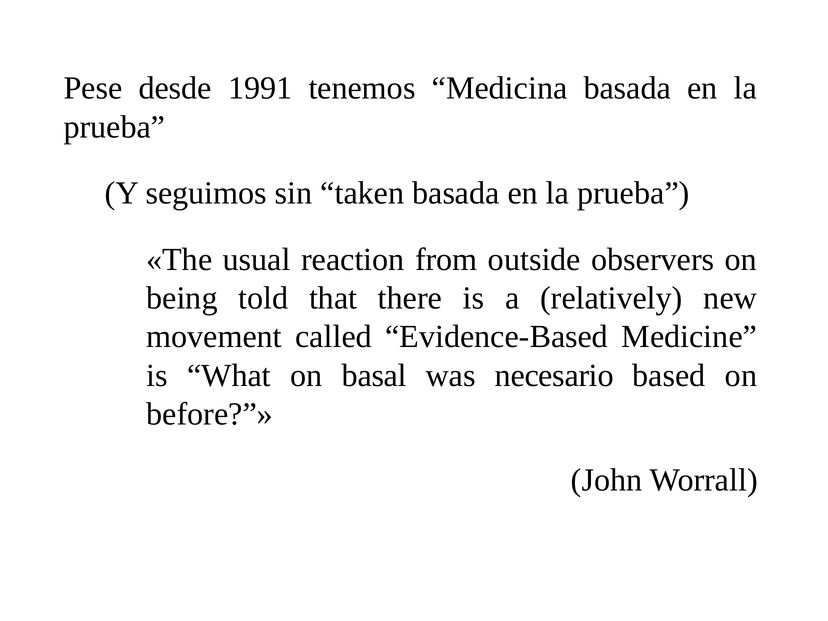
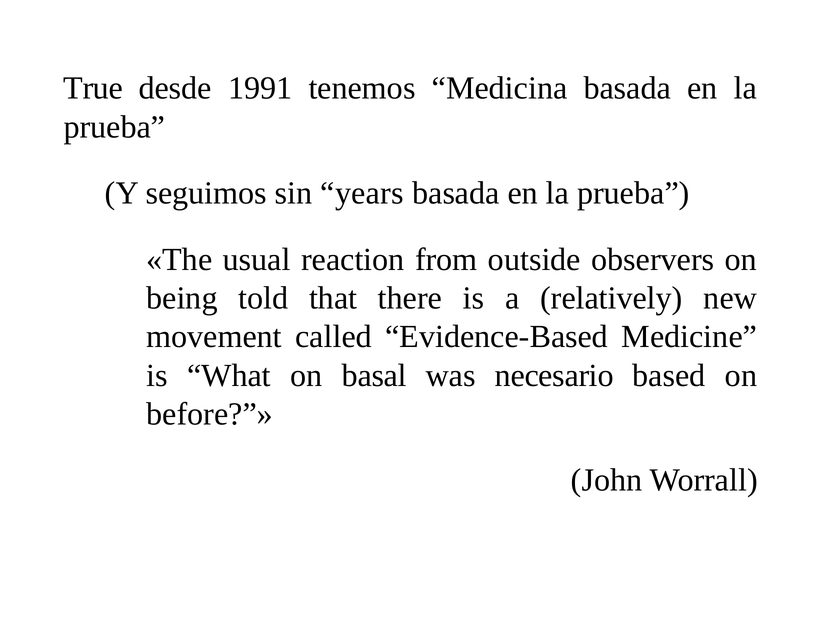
Pese: Pese -> True (93, 88)
taken: taken -> years (362, 193)
